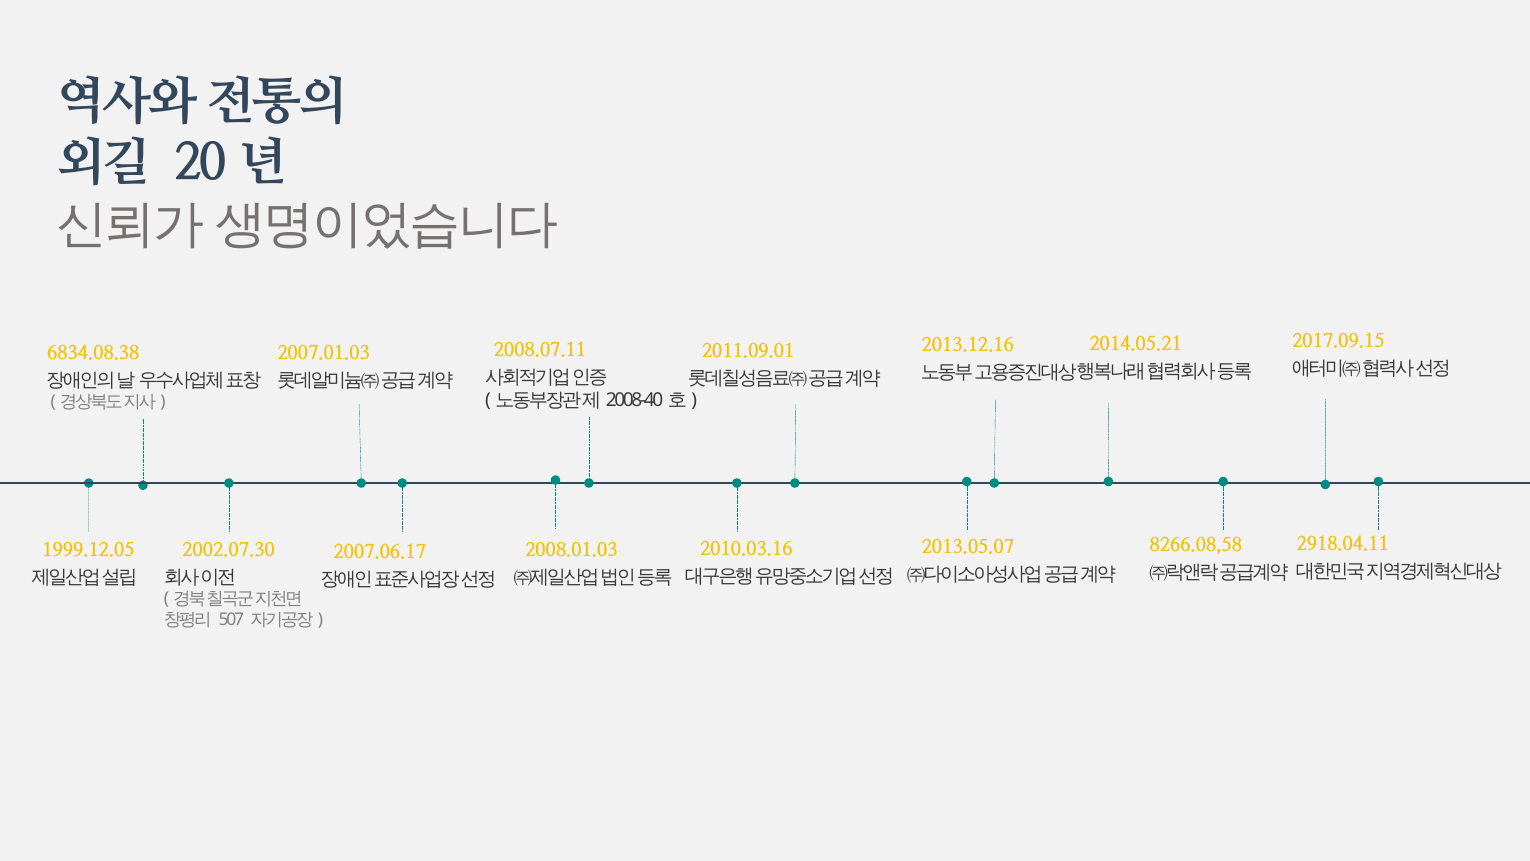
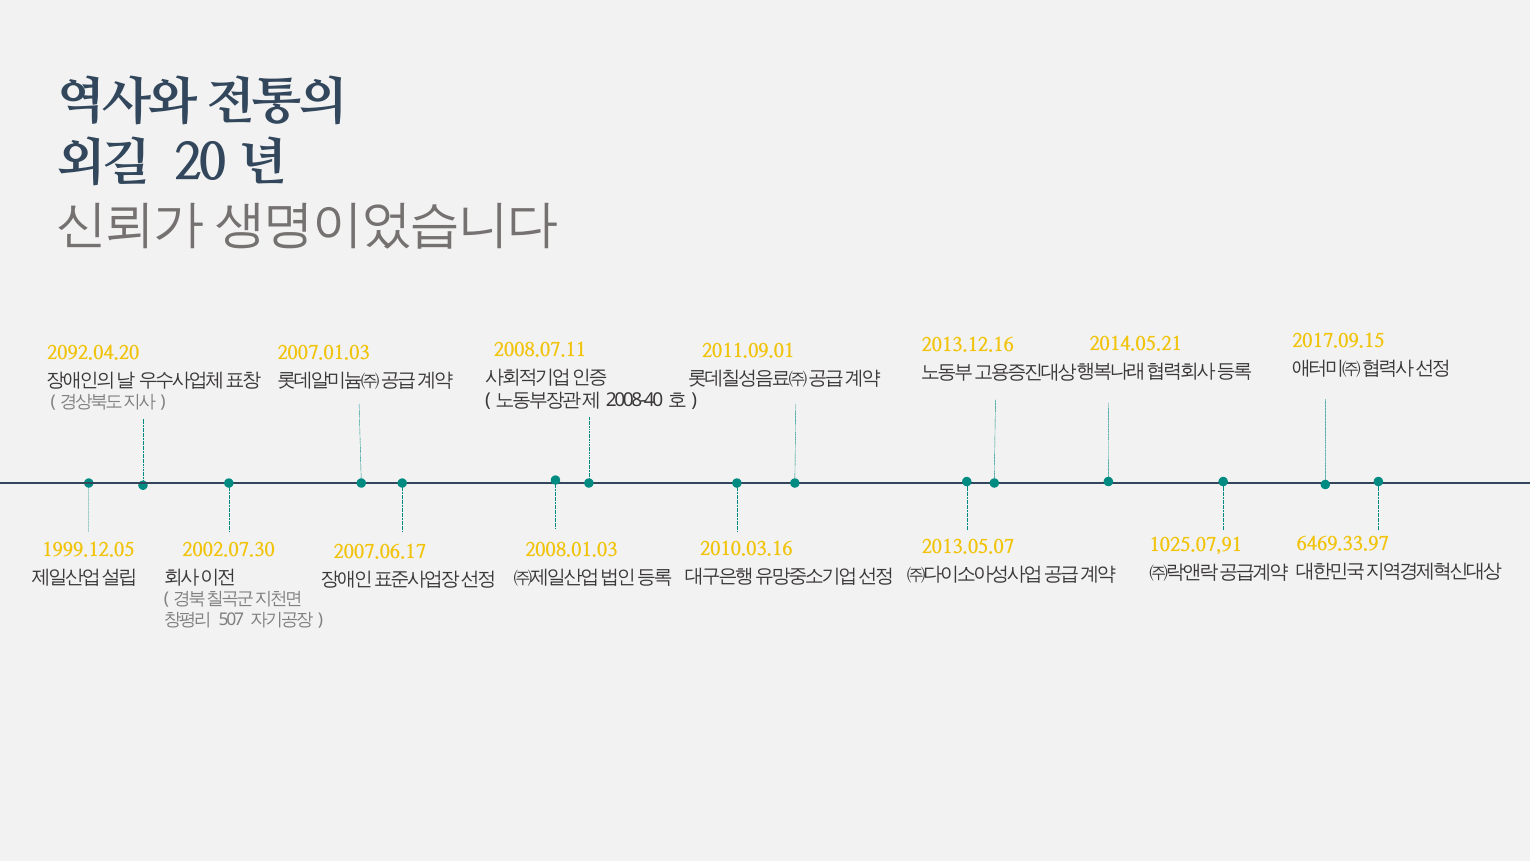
6834.08.38: 6834.08.38 -> 2092.04.20 (93, 353)
2918.04.11: 2918.04.11 -> 6469.33.97 (1343, 544)
8266.08,58: 8266.08,58 -> 1025.07,91 (1196, 545)
